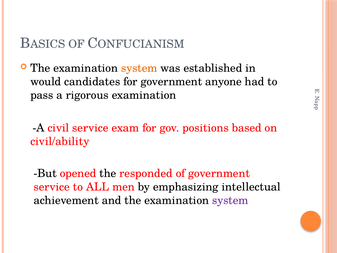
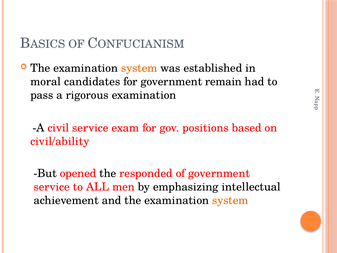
would: would -> moral (46, 82)
anyone: anyone -> remain (223, 82)
system colour: purple -> orange (230, 200)
